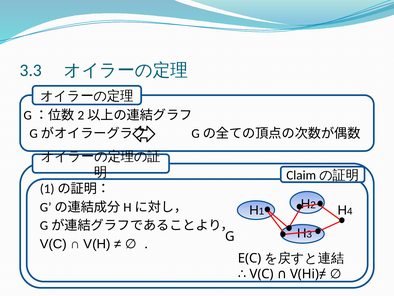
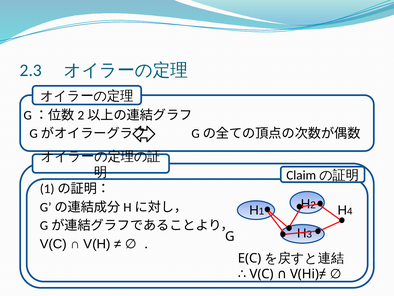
3.3: 3.3 -> 2.3 (31, 70)
